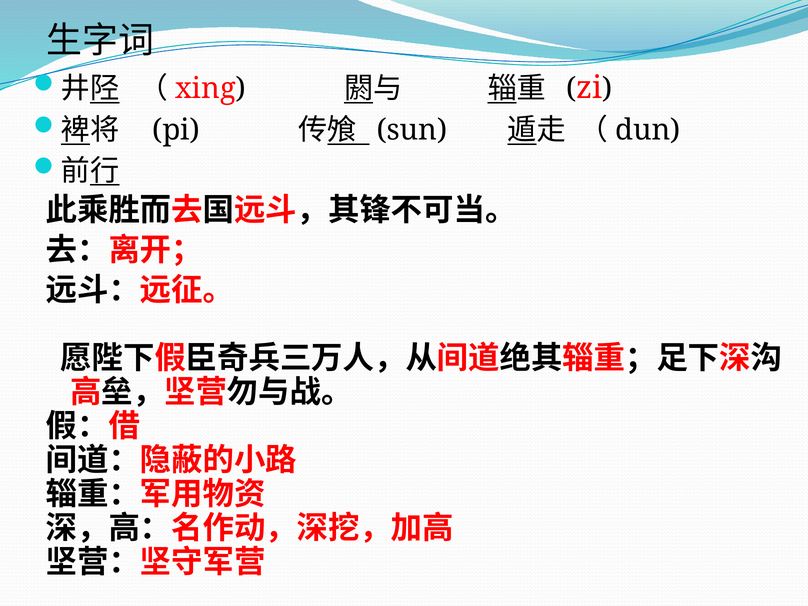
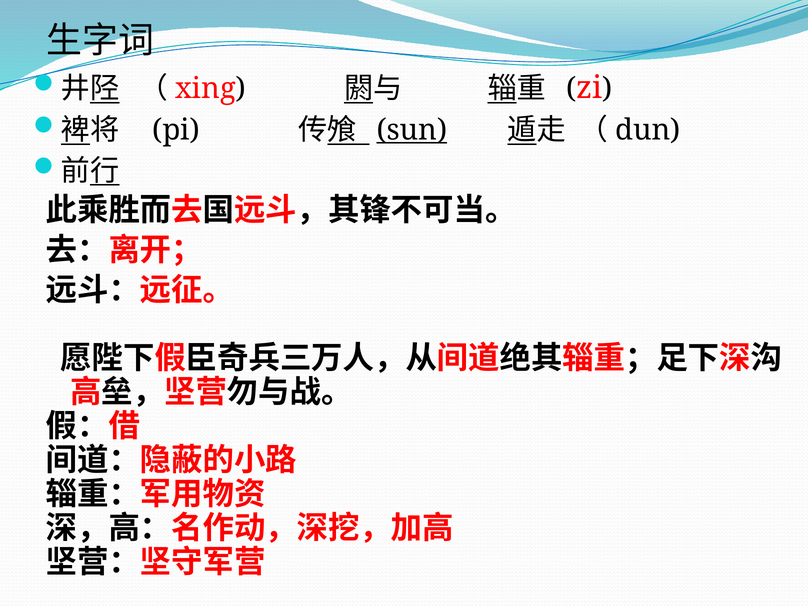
sun underline: none -> present (412, 130)
